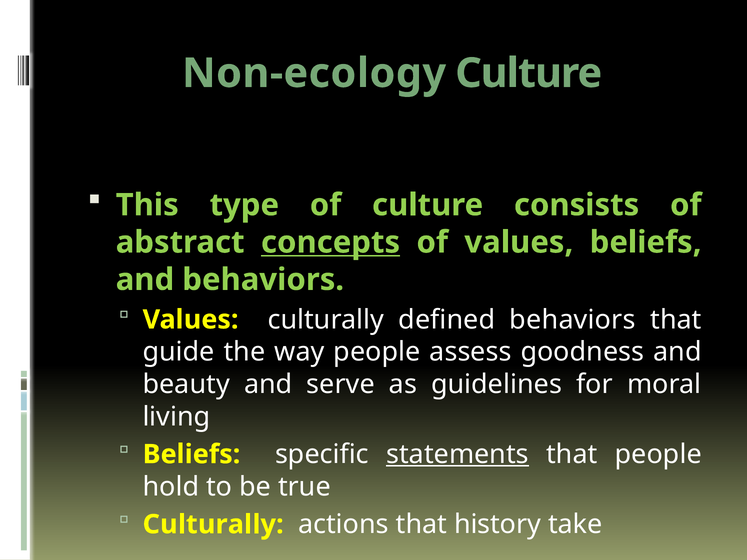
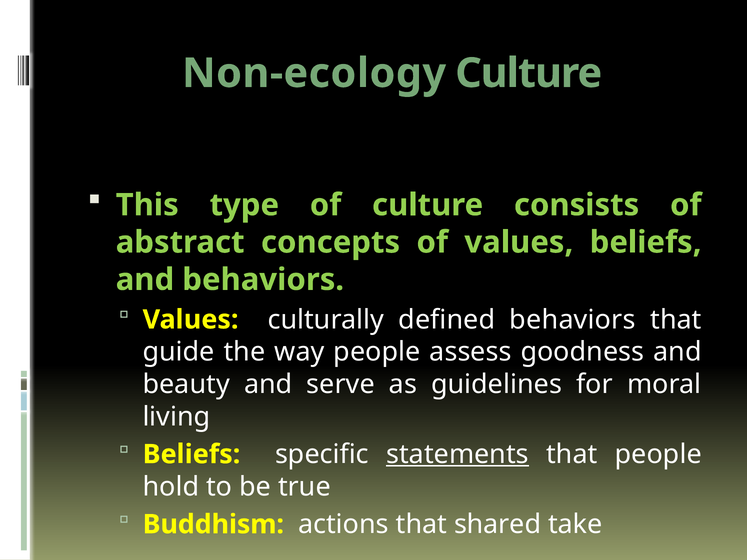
concepts underline: present -> none (331, 242)
Culturally: Culturally -> Buddhism (213, 525)
history: history -> shared (498, 525)
